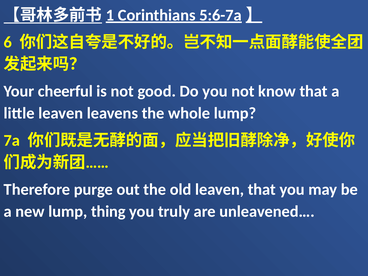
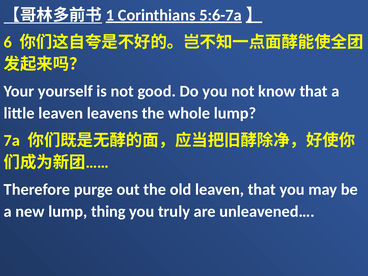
cheerful: cheerful -> yourself (65, 91)
